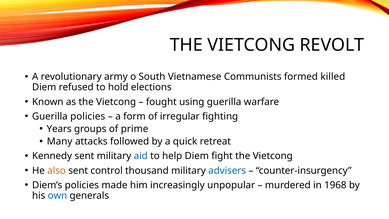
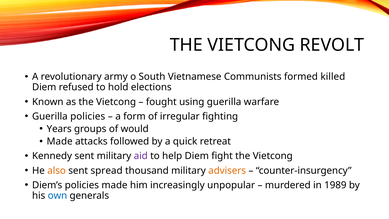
prime: prime -> would (135, 129)
Many: Many -> Made (60, 141)
aid colour: blue -> purple (141, 156)
control: control -> spread (107, 170)
advisers colour: blue -> orange (227, 170)
1968: 1968 -> 1989 (335, 185)
